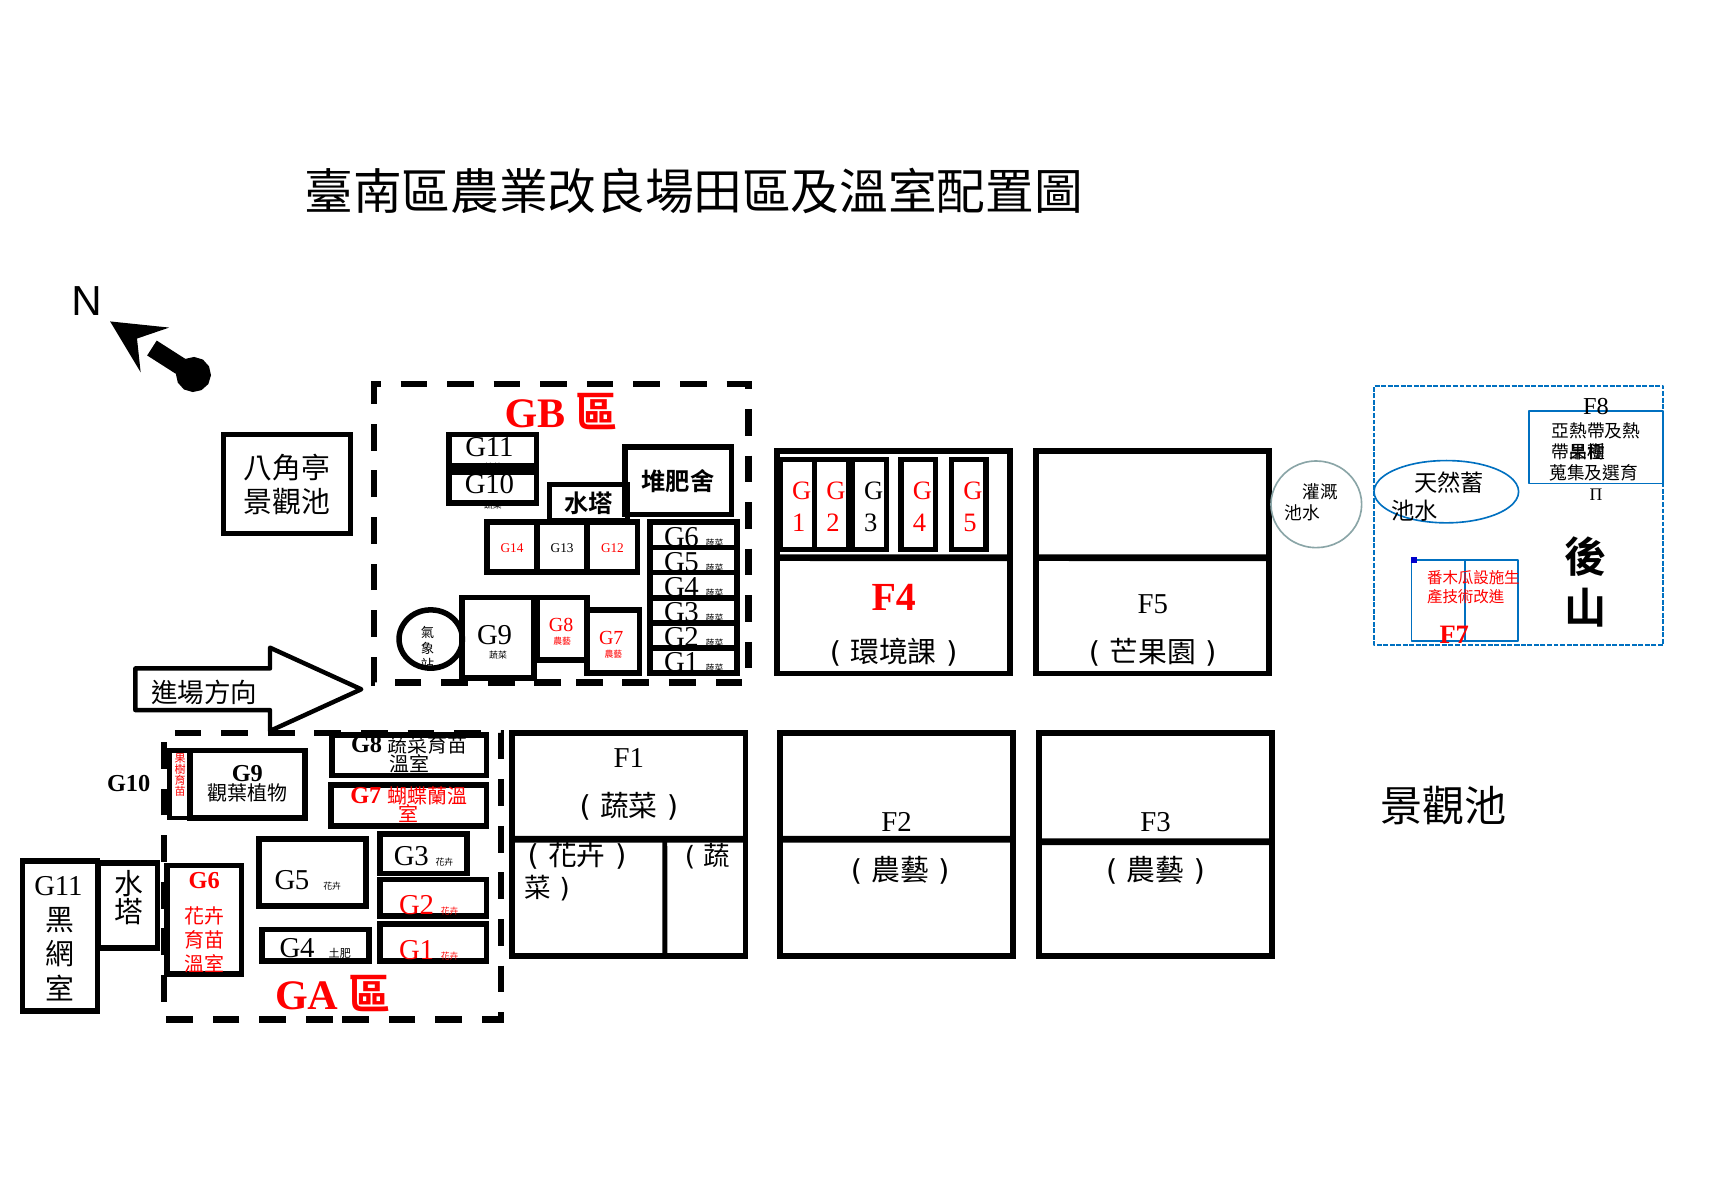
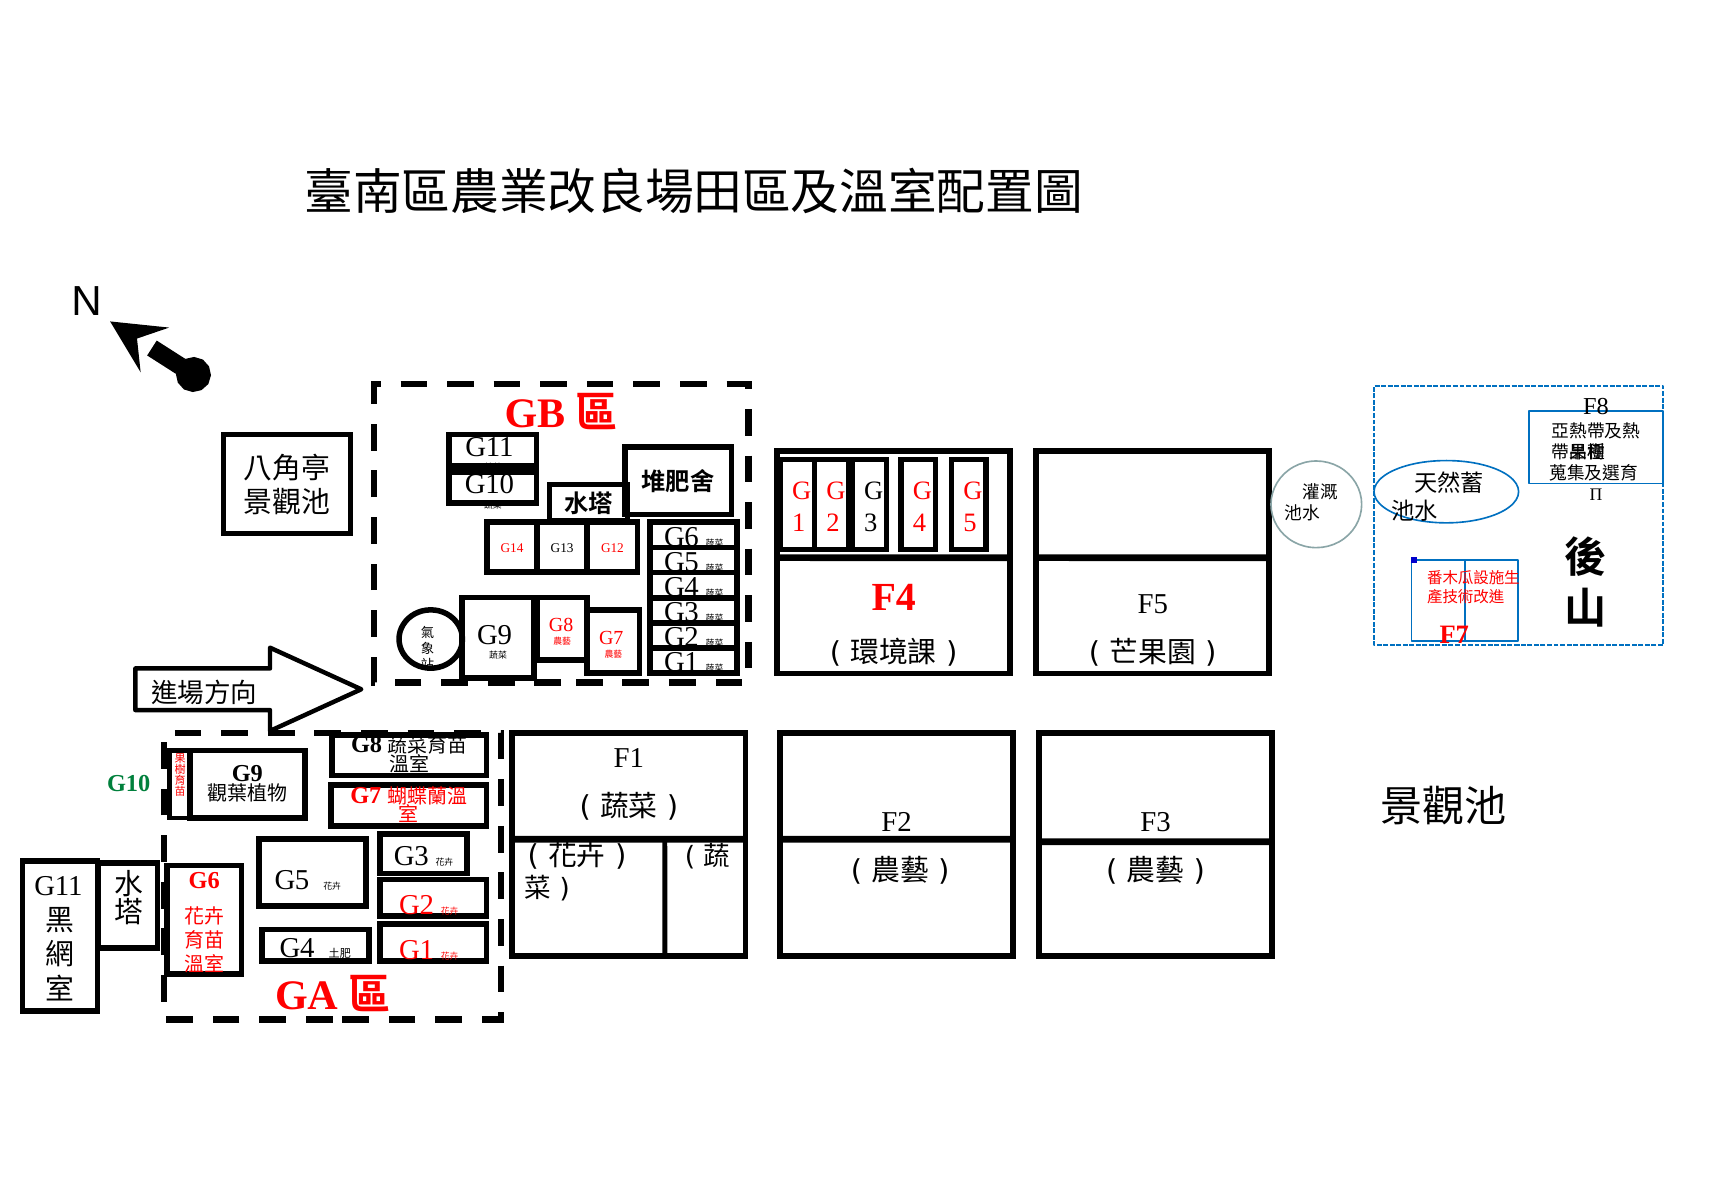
G10 colour: black -> green (129, 784)
